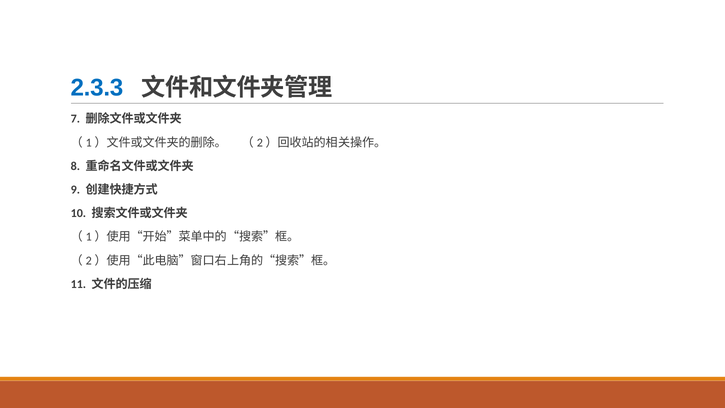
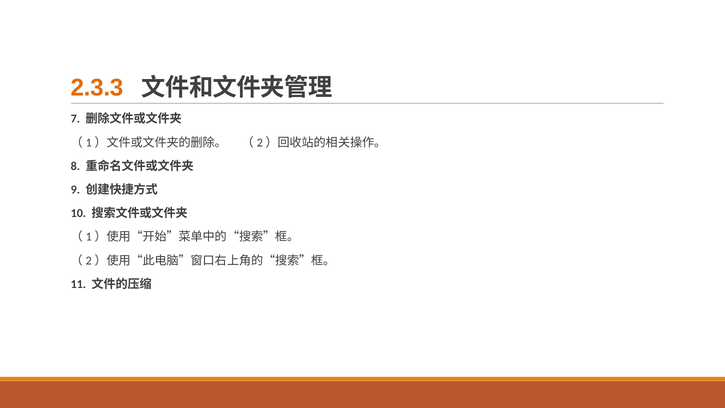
2.3.3 colour: blue -> orange (97, 88)
